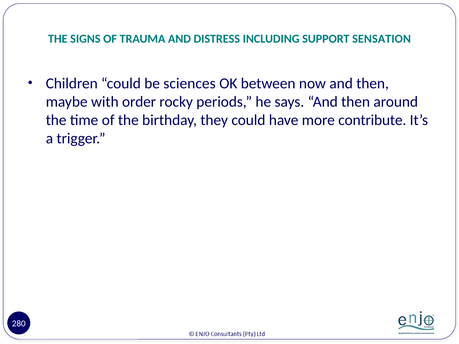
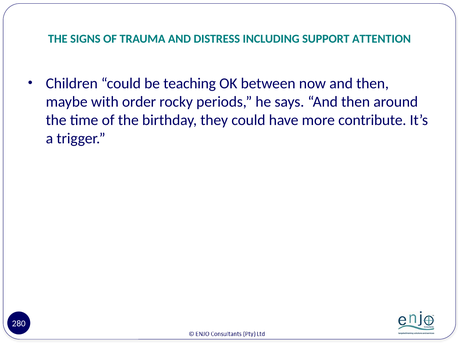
SENSATION: SENSATION -> ATTENTION (382, 39)
sciences: sciences -> teaching (190, 83)
